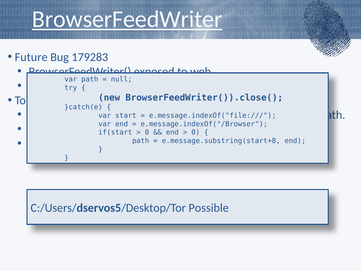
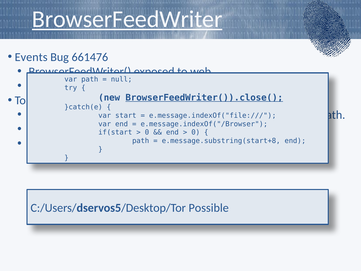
Future: Future -> Events (31, 57)
179283: 179283 -> 661476 (90, 57)
BrowserFeedWriter()).close( underline: none -> present (204, 98)
